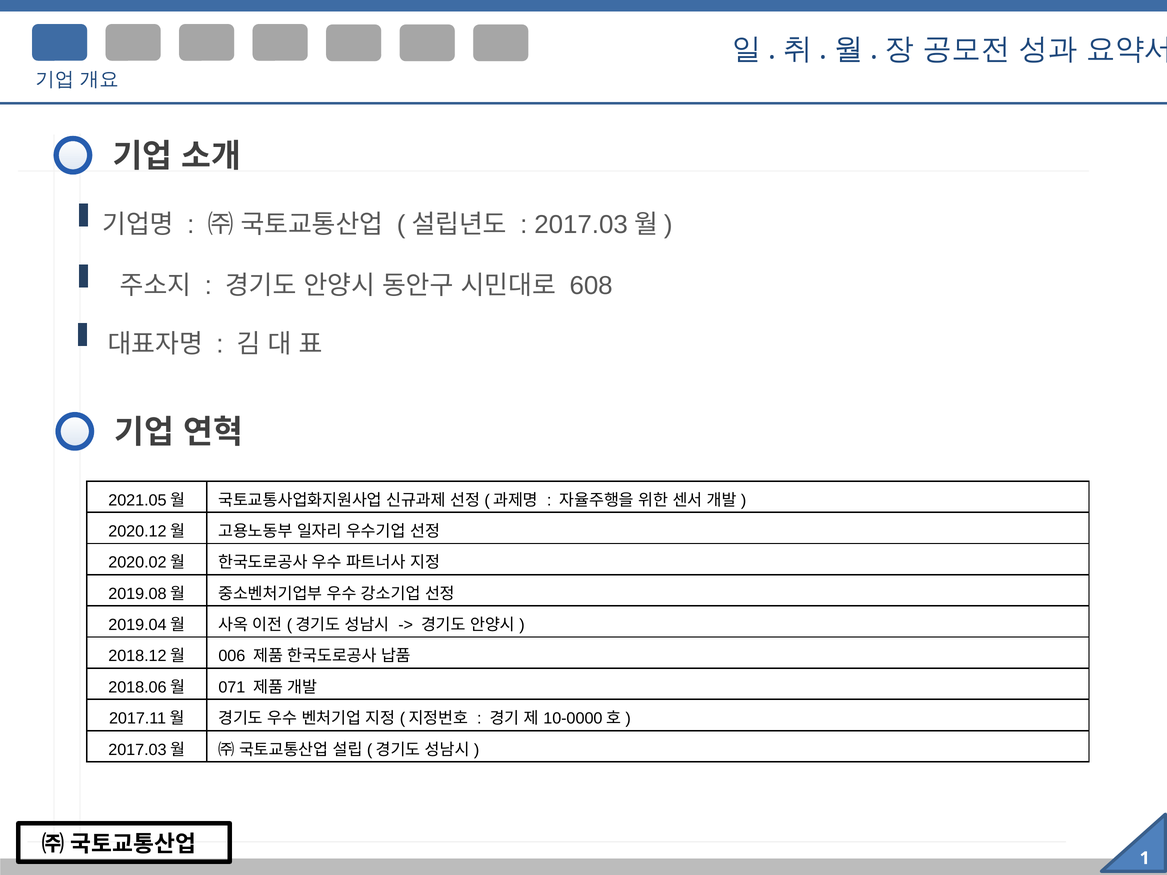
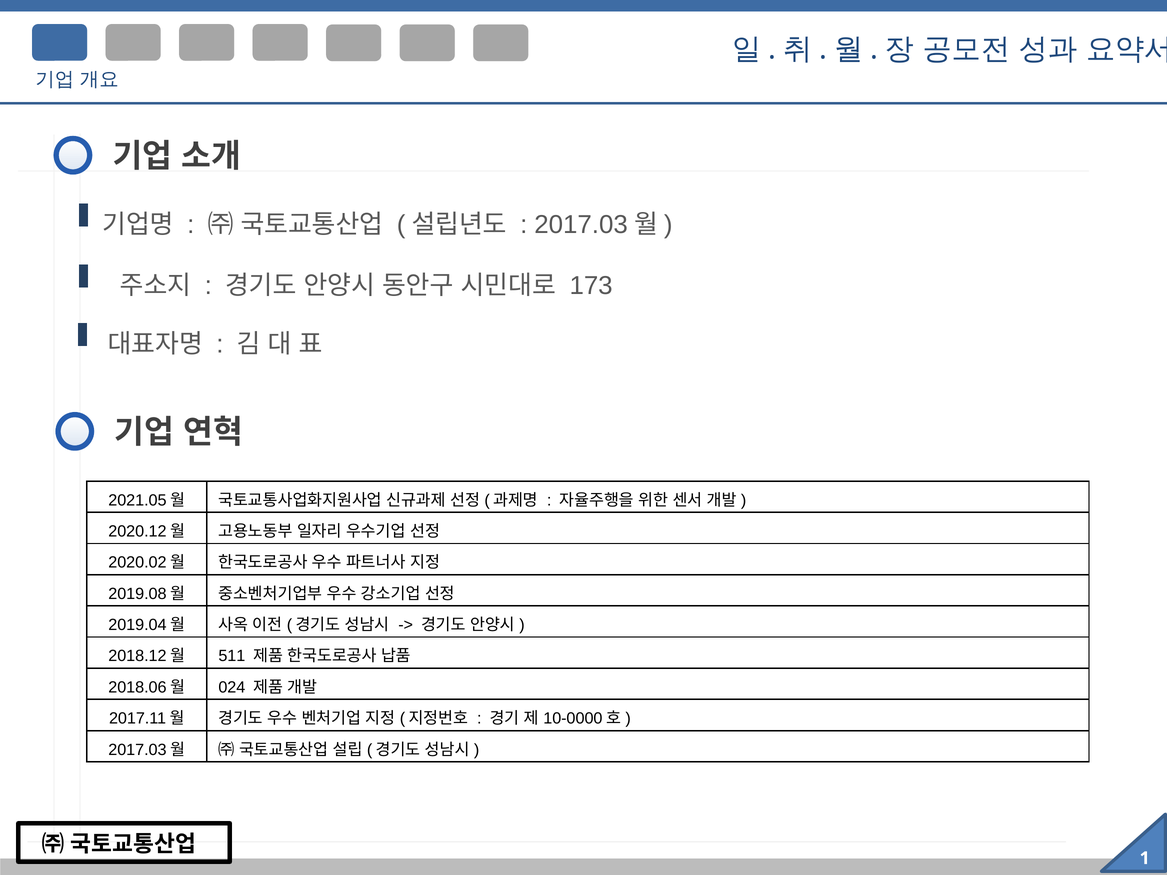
608: 608 -> 173 (591, 286)
006: 006 -> 511 (232, 656)
071: 071 -> 024 (232, 687)
